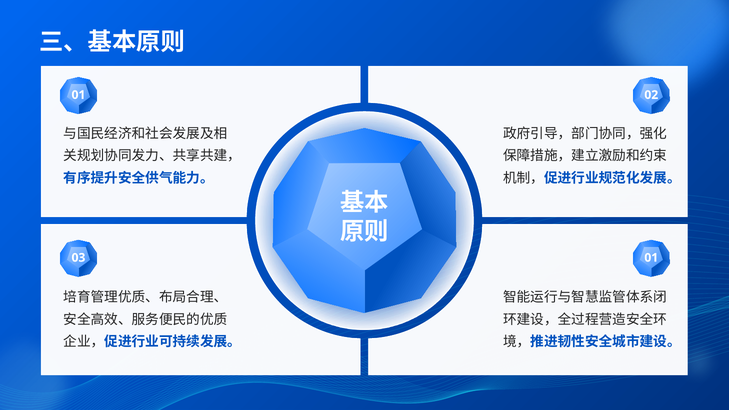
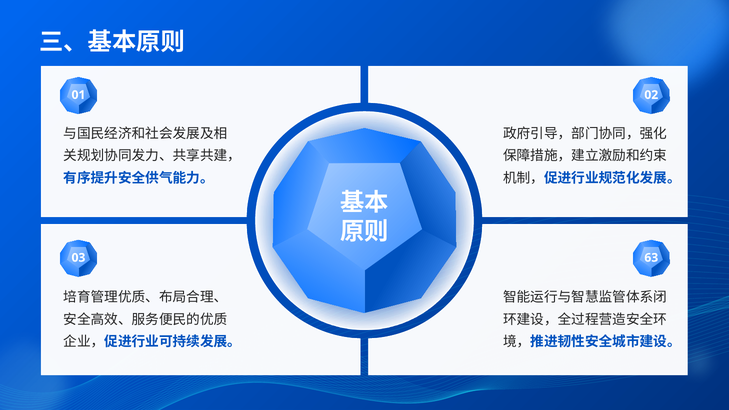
03 01: 01 -> 63 (651, 258)
